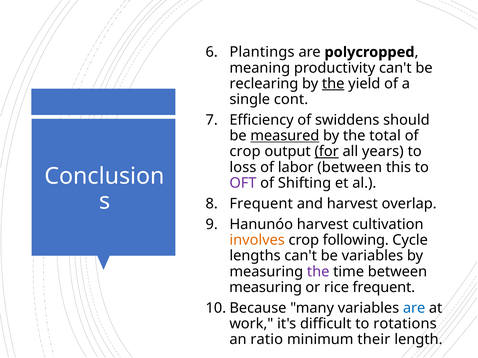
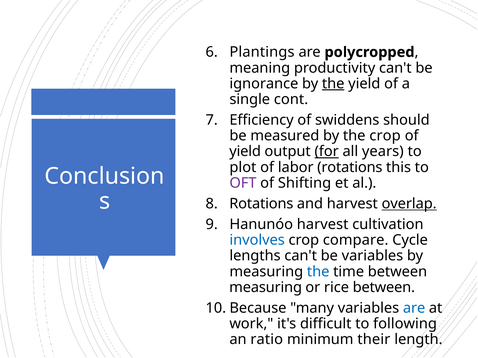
reclearing: reclearing -> ignorance (264, 84)
measured underline: present -> none (285, 136)
the total: total -> crop (385, 136)
crop: crop -> yield (245, 152)
loss: loss -> plot (243, 167)
labor between: between -> rotations (350, 167)
Frequent: Frequent -> Rotations (261, 204)
overlap underline: none -> present (409, 204)
involves colour: orange -> blue (257, 240)
following: following -> compare (356, 240)
the colour: purple -> blue (318, 272)
rice frequent: frequent -> between (384, 288)
rotations: rotations -> following (405, 324)
